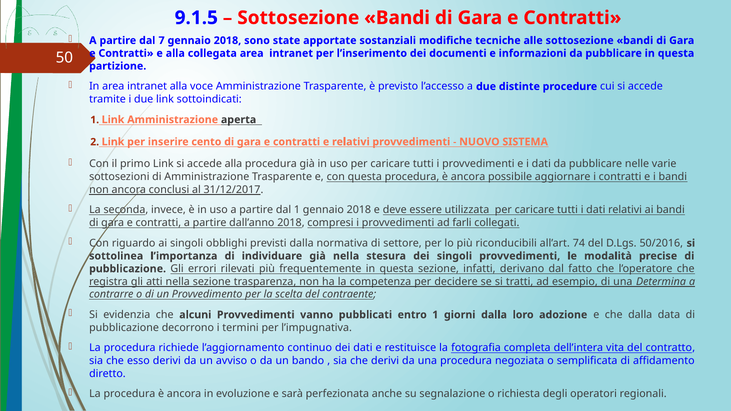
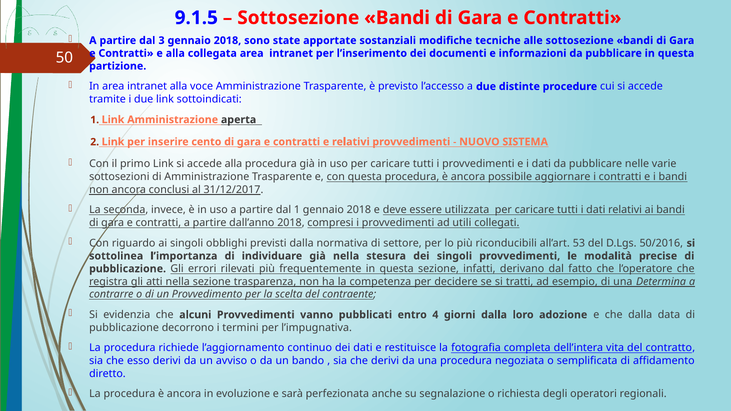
7: 7 -> 3 (162, 40)
farli: farli -> utili (462, 223)
74: 74 -> 53 (579, 243)
entro 1: 1 -> 4 (435, 315)
